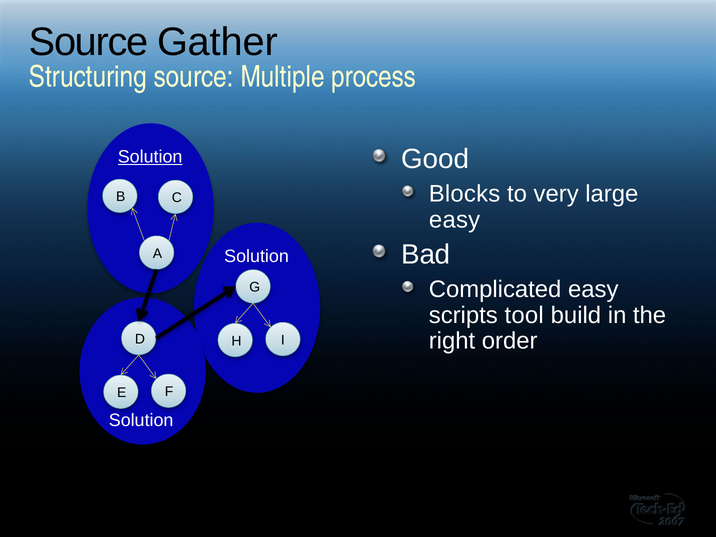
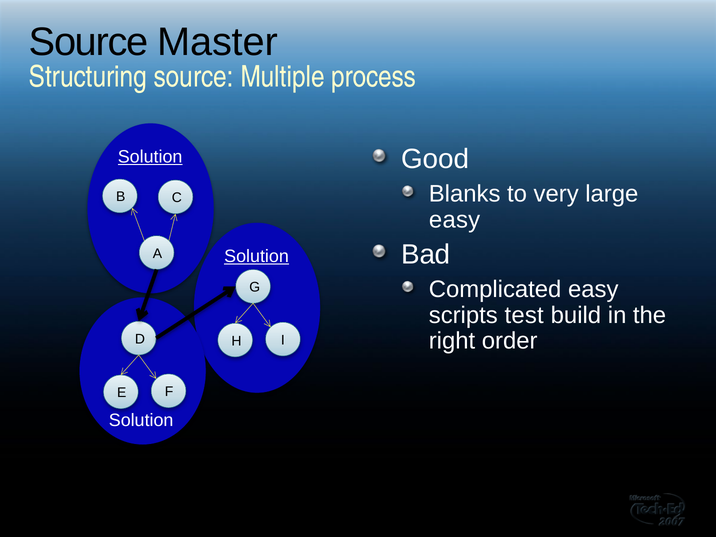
Gather: Gather -> Master (218, 42)
Blocks: Blocks -> Blanks (465, 194)
Solution underline: none -> present (257, 256)
tool: tool -> test (524, 315)
